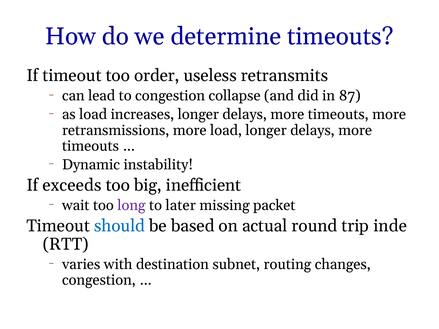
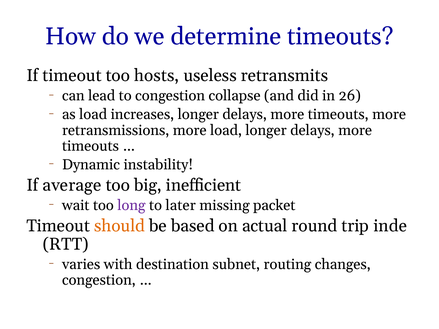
order: order -> hosts (157, 76)
87: 87 -> 26 (350, 96)
exceeds: exceeds -> average (72, 185)
should colour: blue -> orange (120, 226)
